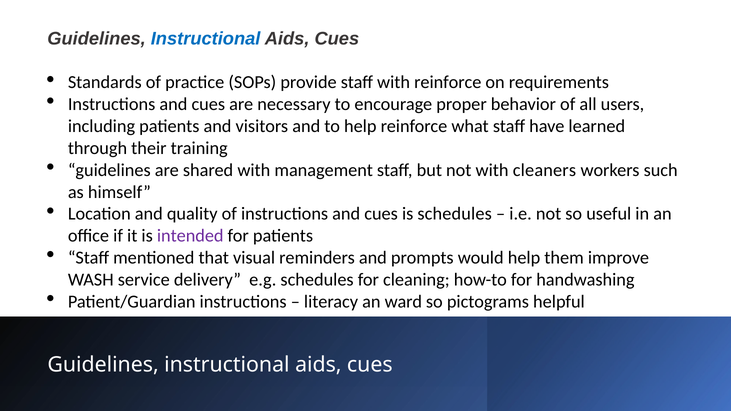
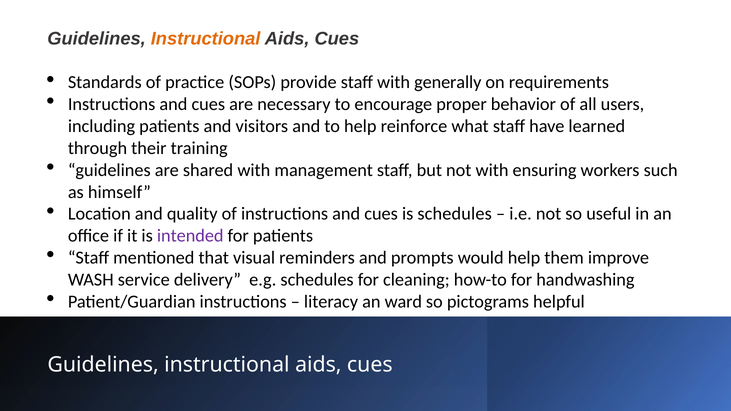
Instructional colour: blue -> orange (206, 39)
with reinforce: reinforce -> generally (448, 82)
cleaners: cleaners -> ensuring (545, 170)
